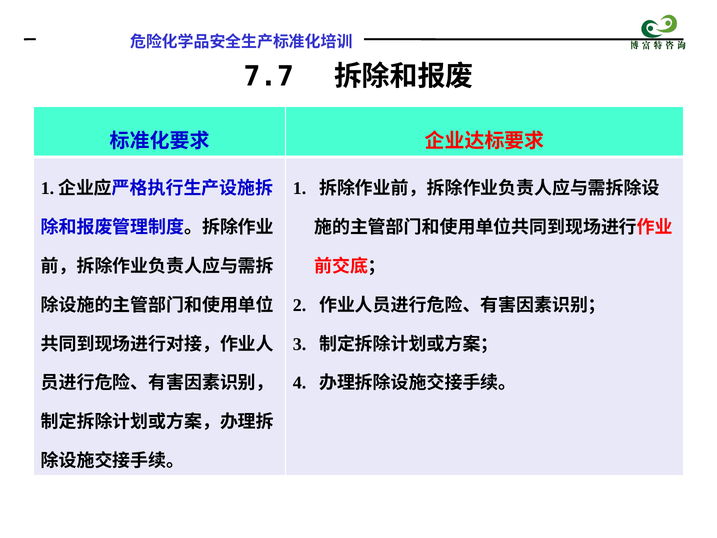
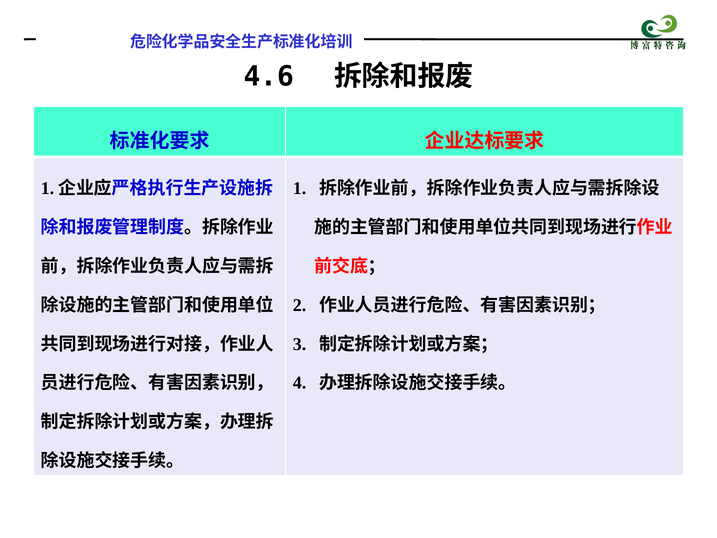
7.7: 7.7 -> 4.6 (269, 77)
